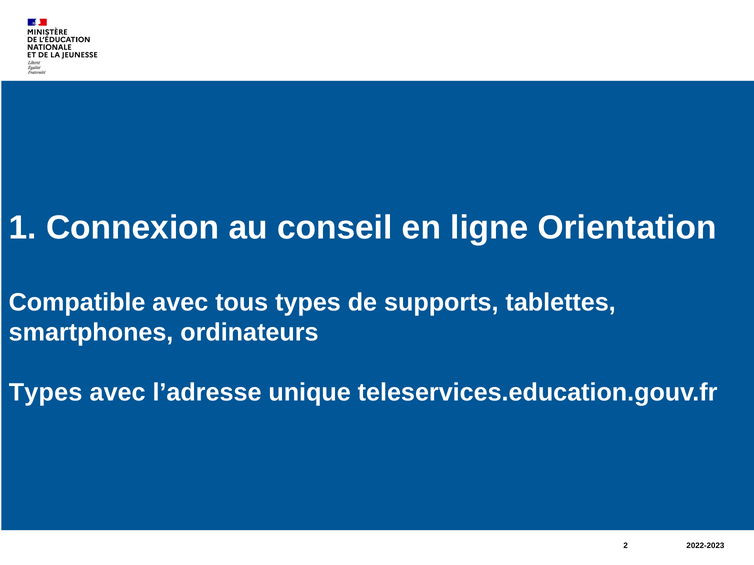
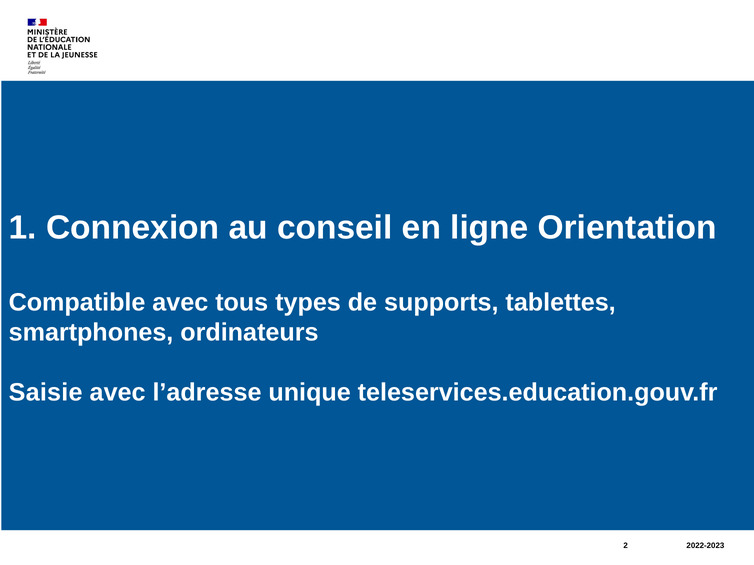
Types: Types -> Saisie (46, 393)
